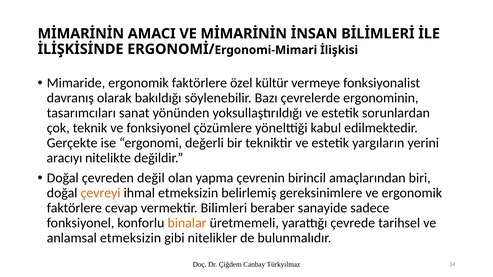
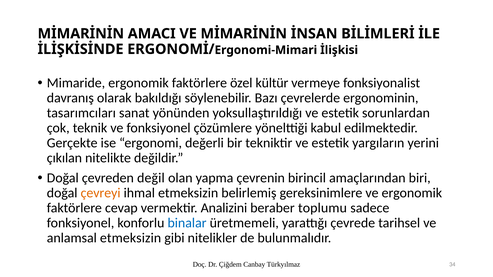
aracıyı: aracıyı -> çıkılan (64, 158)
Bilimleri: Bilimleri -> Analizini (224, 208)
sanayide: sanayide -> toplumu (322, 208)
binalar colour: orange -> blue (187, 223)
